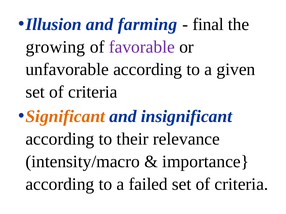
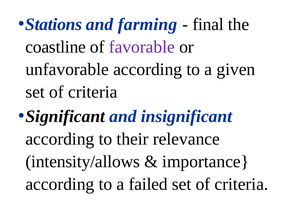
Illusion: Illusion -> Stations (54, 24)
growing: growing -> coastline (56, 47)
Significant colour: orange -> black (65, 117)
intensity/macro: intensity/macro -> intensity/allows (83, 162)
